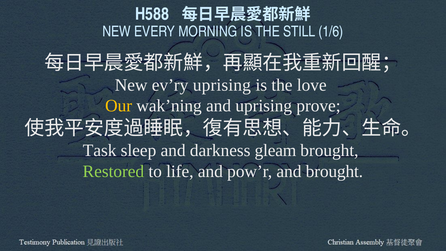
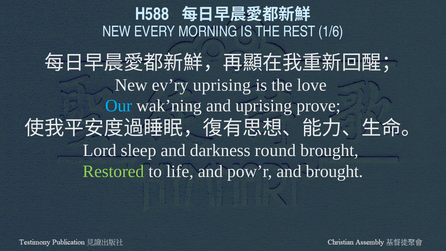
STILL: STILL -> REST (299, 32)
Our colour: yellow -> light blue (119, 106)
Task: Task -> Lord (100, 150)
gleam: gleam -> round (275, 150)
